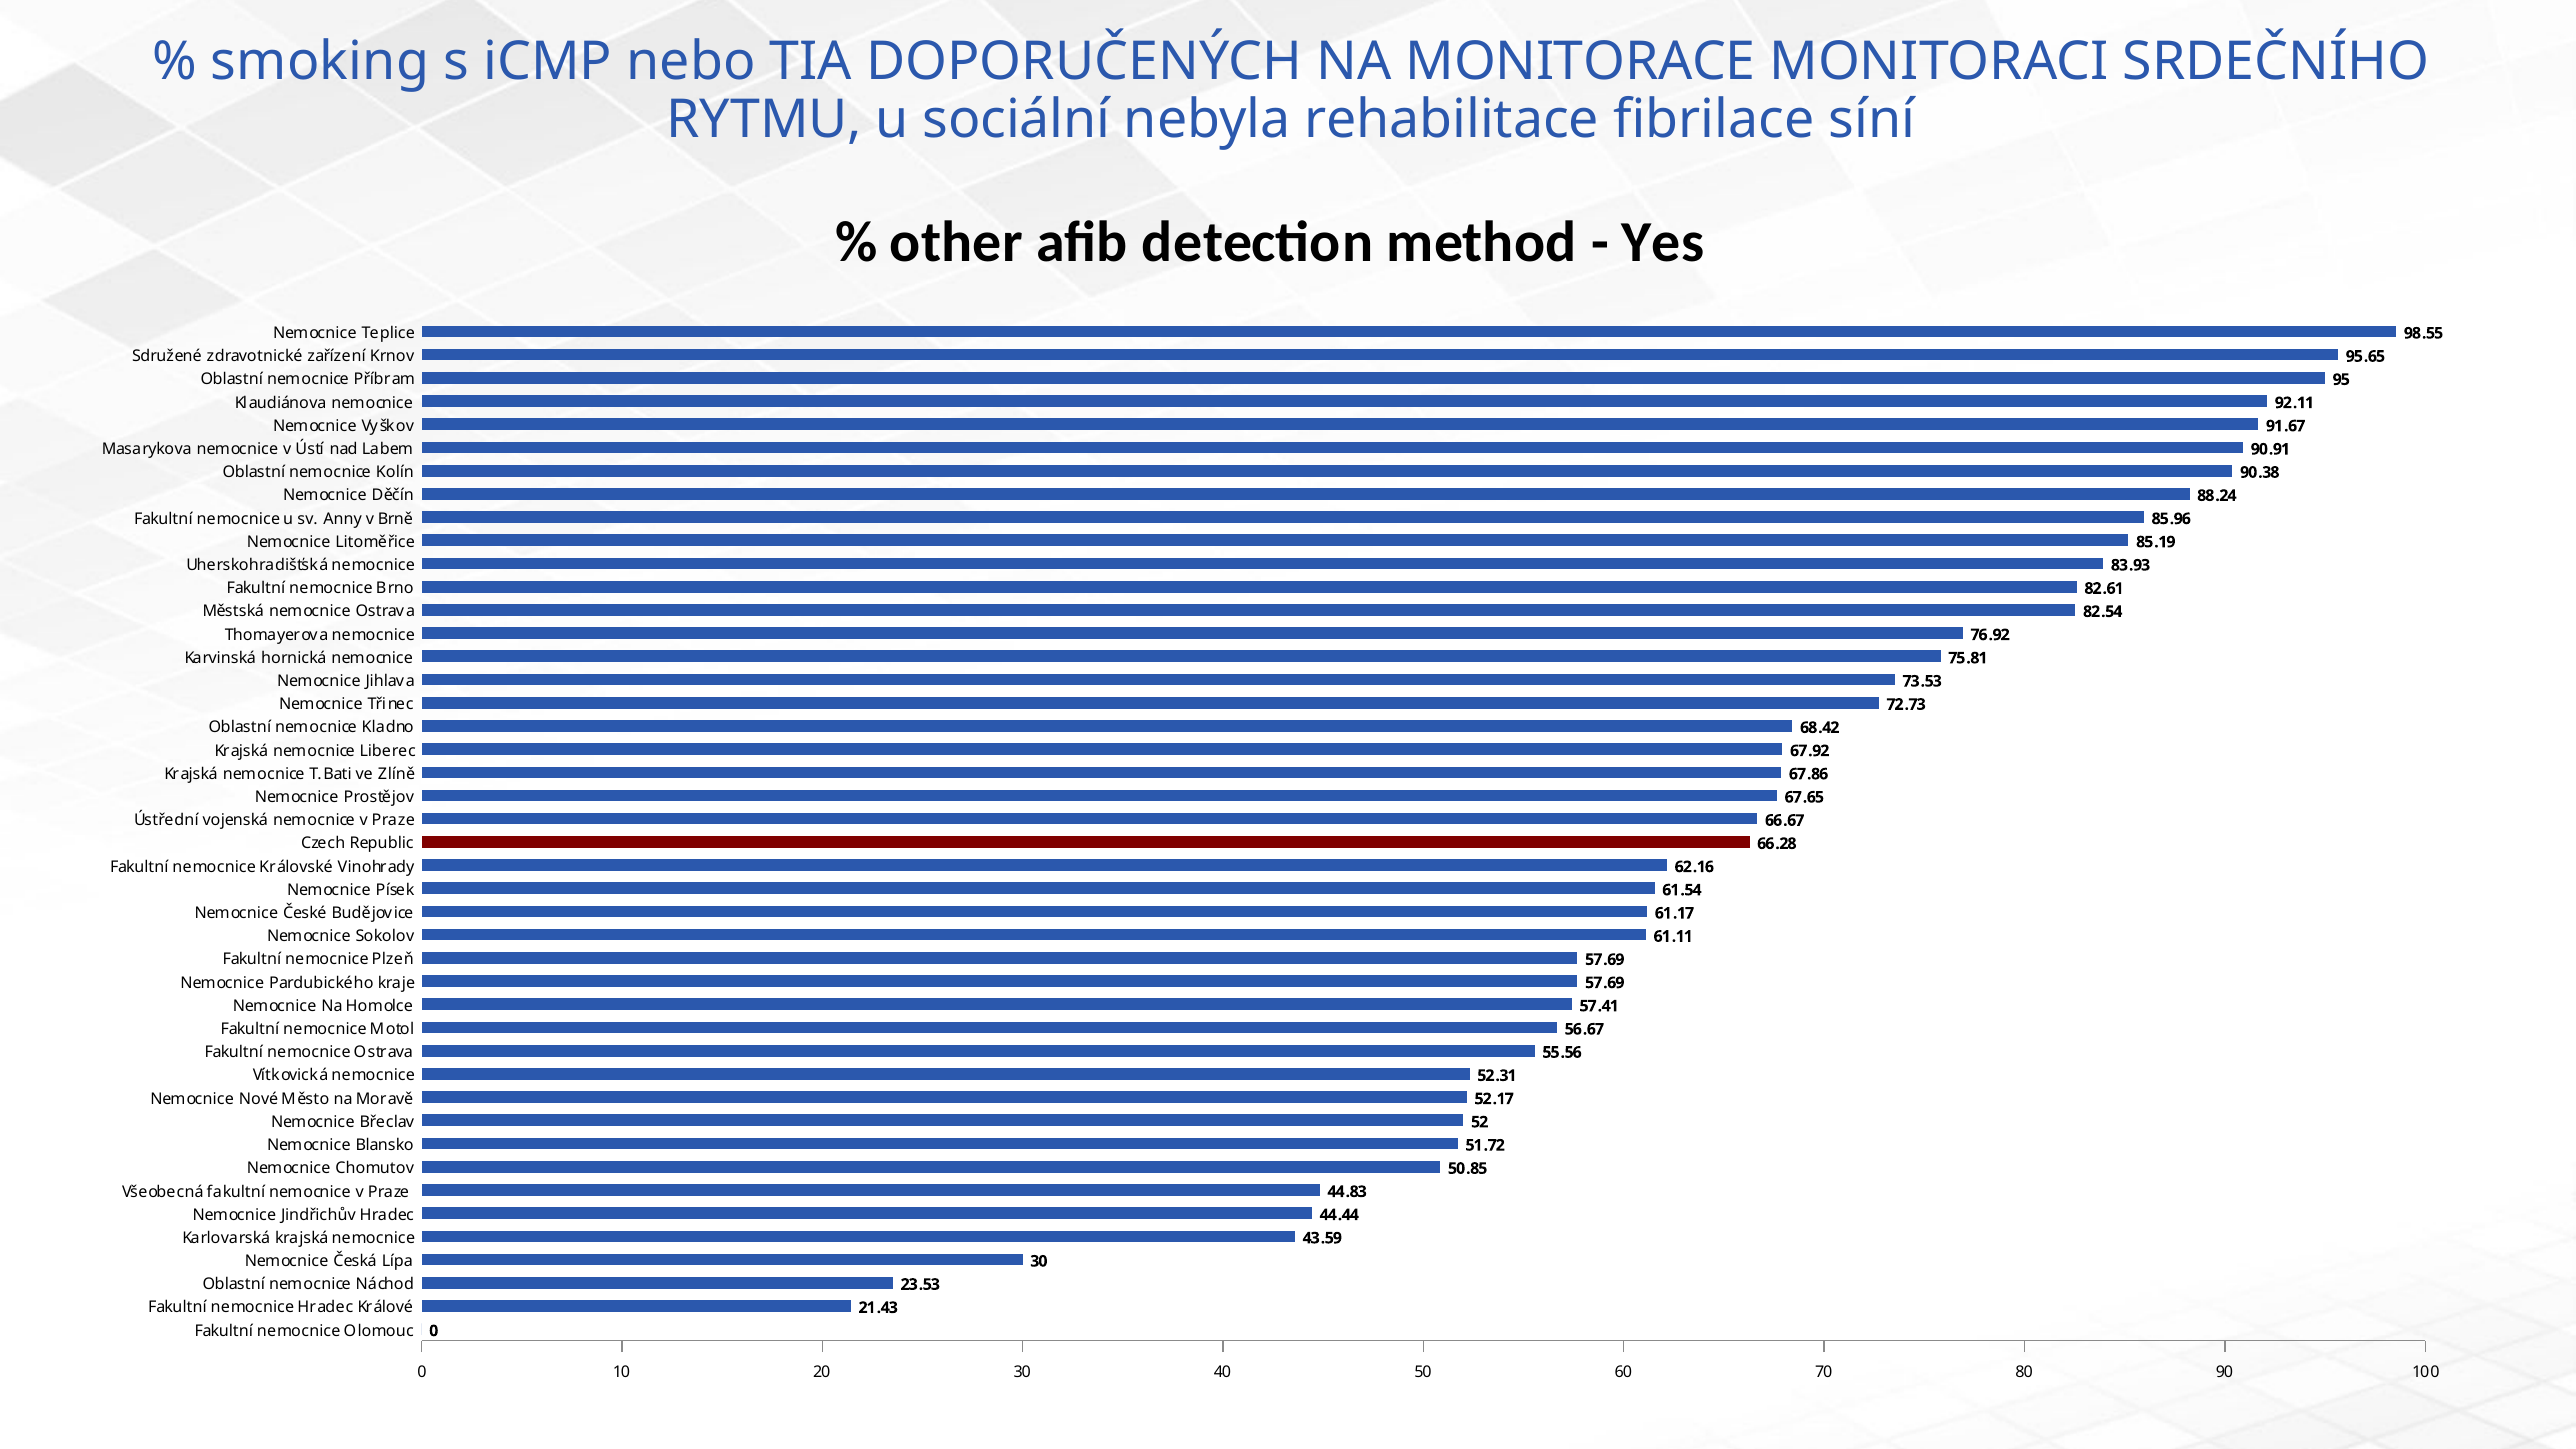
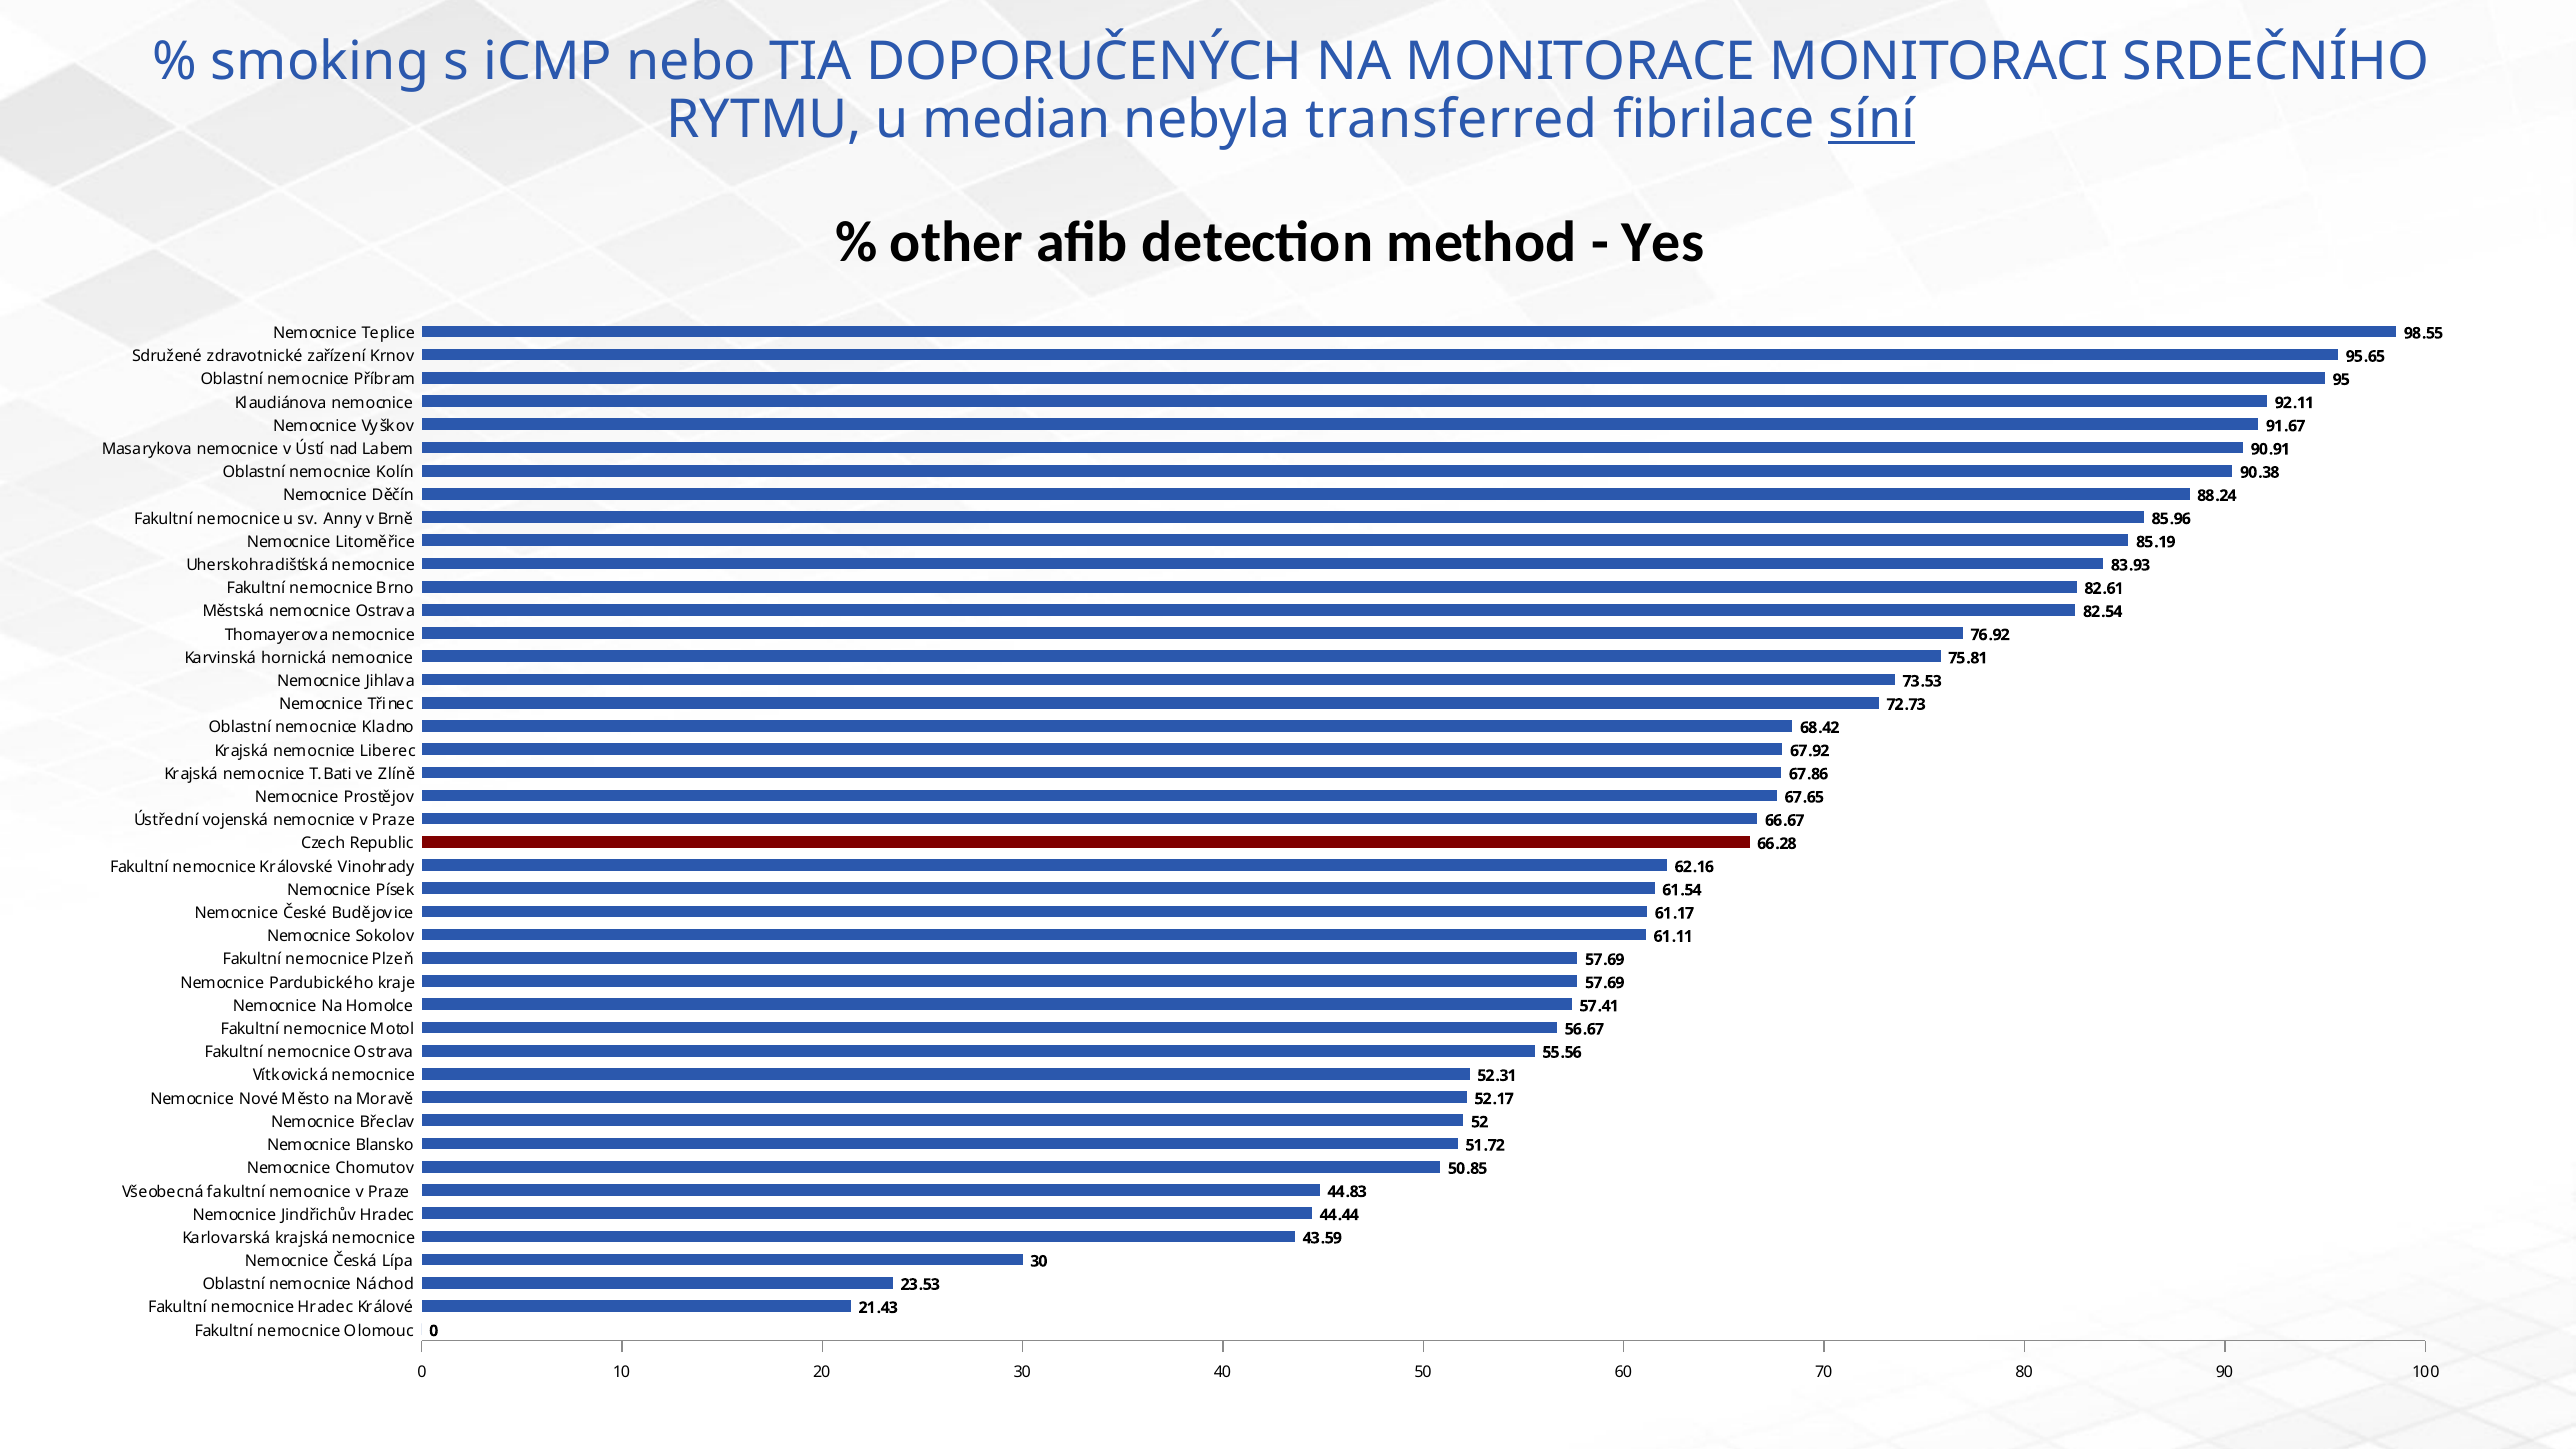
sociální: sociální -> median (1017, 120)
rehabilitace: rehabilitace -> transferred (1452, 120)
síní underline: none -> present (1872, 120)
